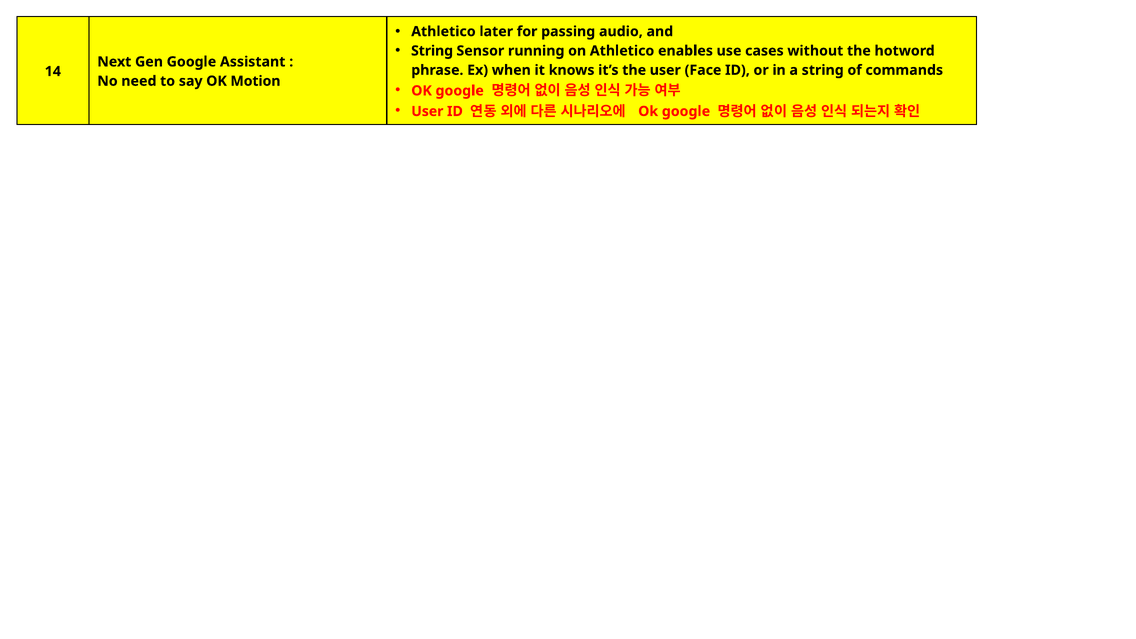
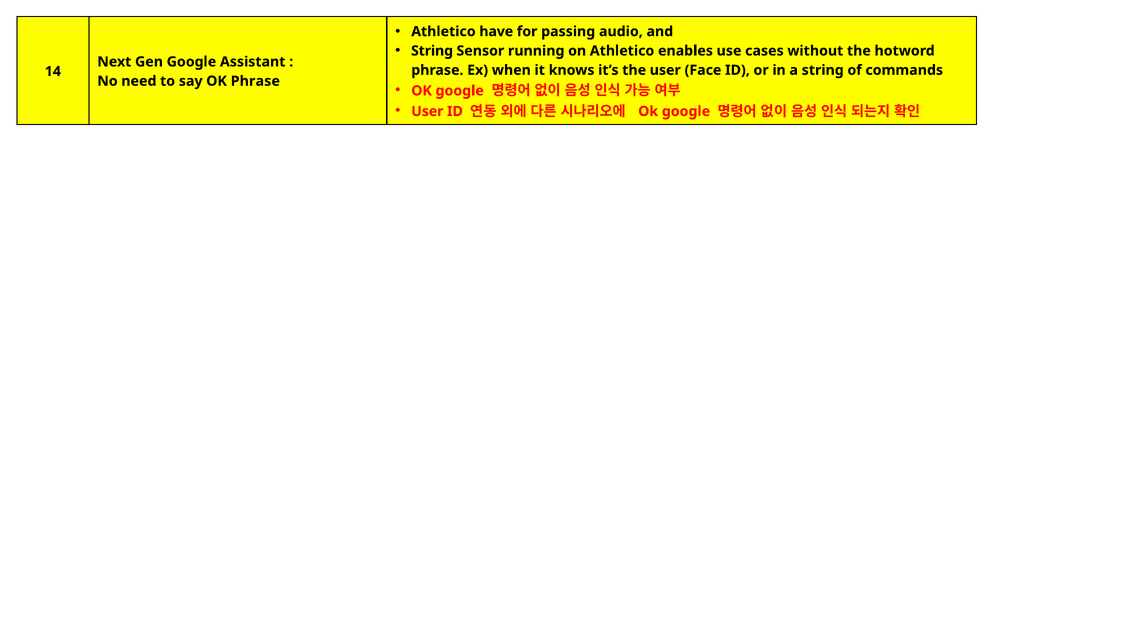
later: later -> have (496, 32)
OK Motion: Motion -> Phrase (255, 81)
